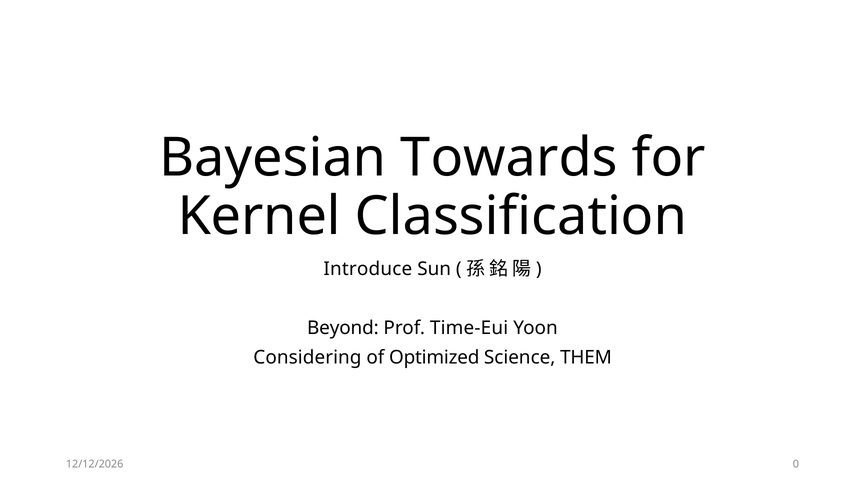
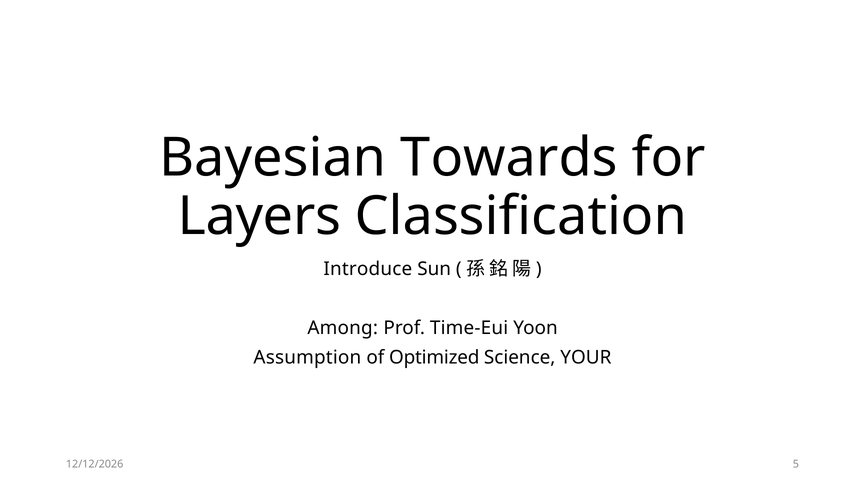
Kernel: Kernel -> Layers (259, 216)
Beyond: Beyond -> Among (343, 328)
Considering: Considering -> Assumption (307, 357)
THEM: THEM -> YOUR (586, 357)
0: 0 -> 5 (796, 464)
